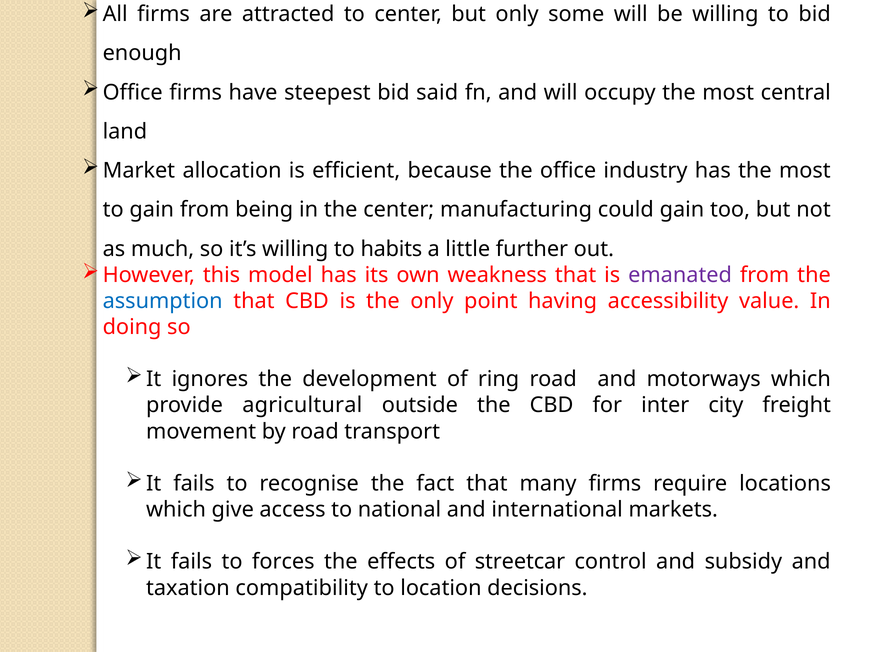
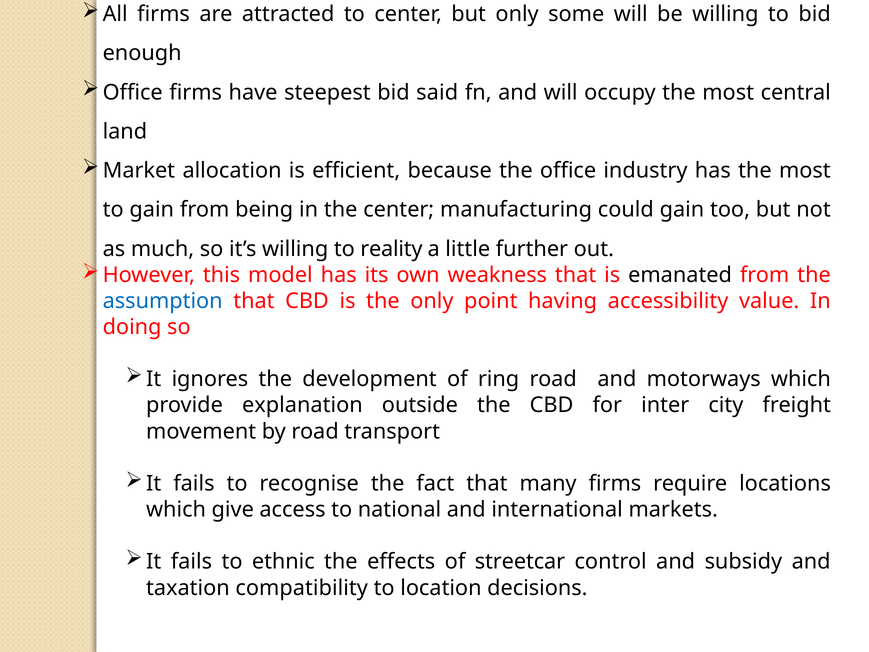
habits: habits -> reality (391, 249)
emanated colour: purple -> black (680, 275)
agricultural: agricultural -> explanation (302, 405)
forces: forces -> ethnic (283, 562)
